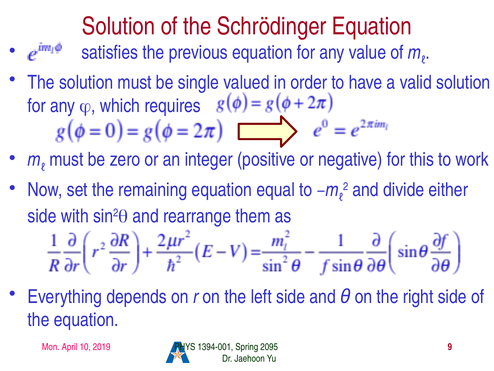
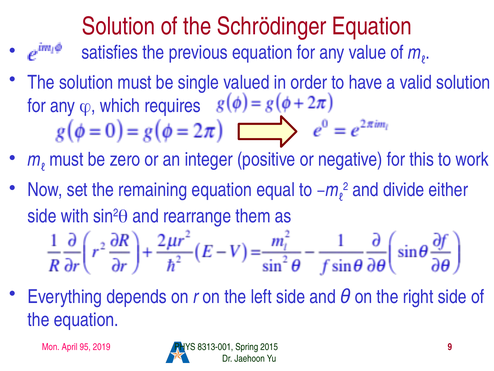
10: 10 -> 95 (85, 346)
1394-001: 1394-001 -> 8313-001 (215, 346)
2095: 2095 -> 2015 (269, 346)
